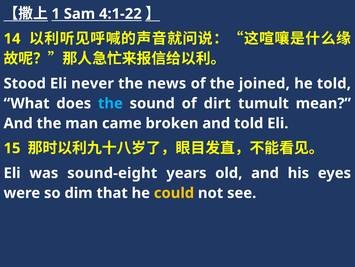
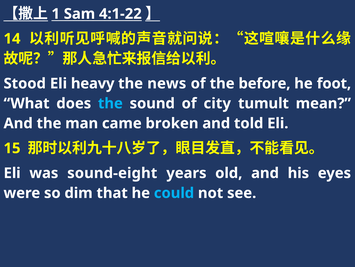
never: never -> heavy (93, 83)
joined: joined -> before (264, 83)
he told: told -> foot (334, 83)
dirt: dirt -> city (217, 103)
could colour: yellow -> light blue (174, 193)
